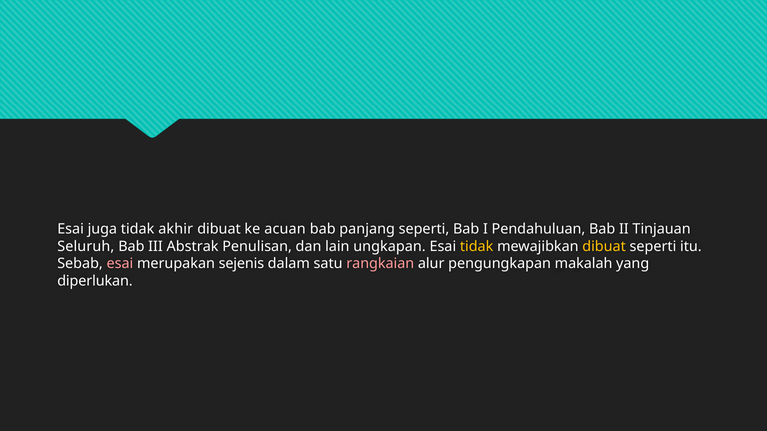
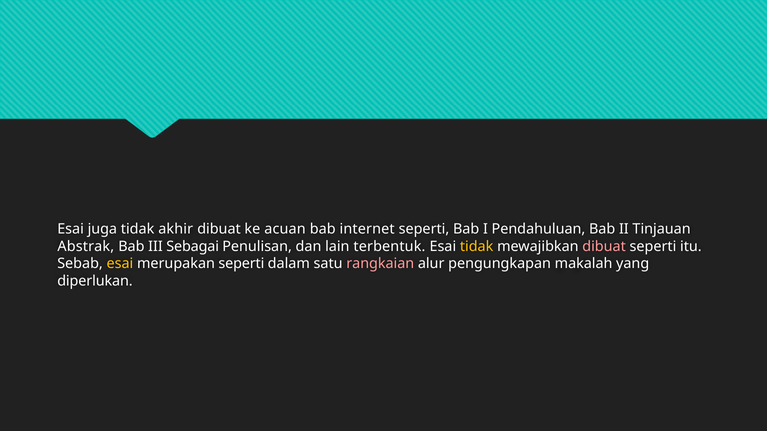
panjang: panjang -> internet (367, 229)
Seluruh: Seluruh -> Abstrak (86, 247)
Abstrak: Abstrak -> Sebagai (193, 247)
ungkapan: ungkapan -> terbentuk (389, 247)
dibuat colour: yellow -> pink (604, 247)
esai colour: pink -> yellow (120, 264)
merupakan sejenis: sejenis -> seperti (241, 264)
